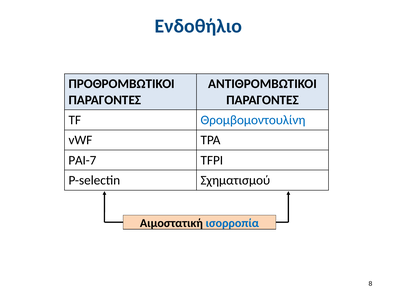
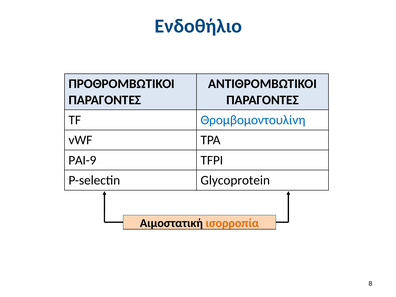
PAI-7: PAI-7 -> PAI-9 (82, 160)
Σχηματισμού: Σχηματισμού -> Glycoprotein (235, 180)
ισορροπία colour: blue -> orange (232, 223)
